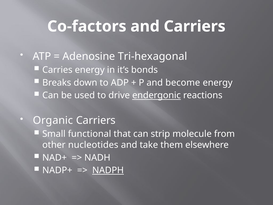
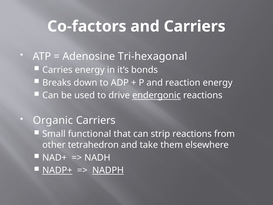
become: become -> reaction (183, 83)
strip molecule: molecule -> reactions (192, 134)
nucleotides: nucleotides -> tetrahedron (93, 145)
NADP+ underline: none -> present (57, 170)
